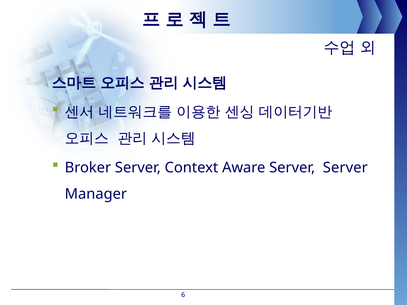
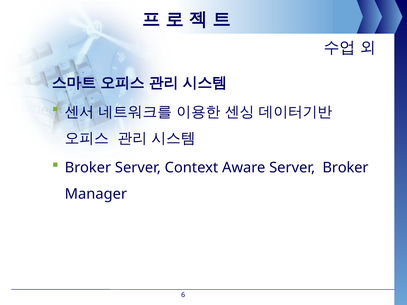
Server Server: Server -> Broker (345, 168)
